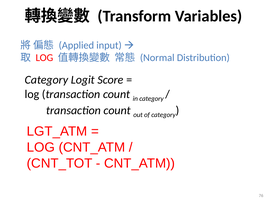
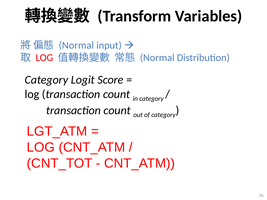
Applied: Applied -> Normal (76, 45)
